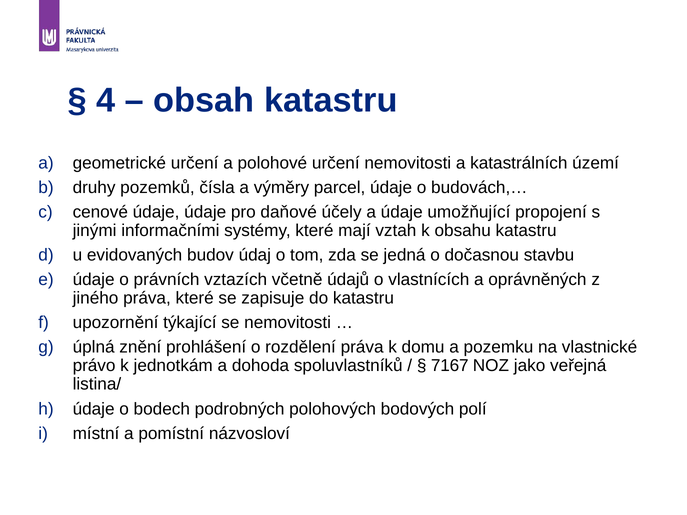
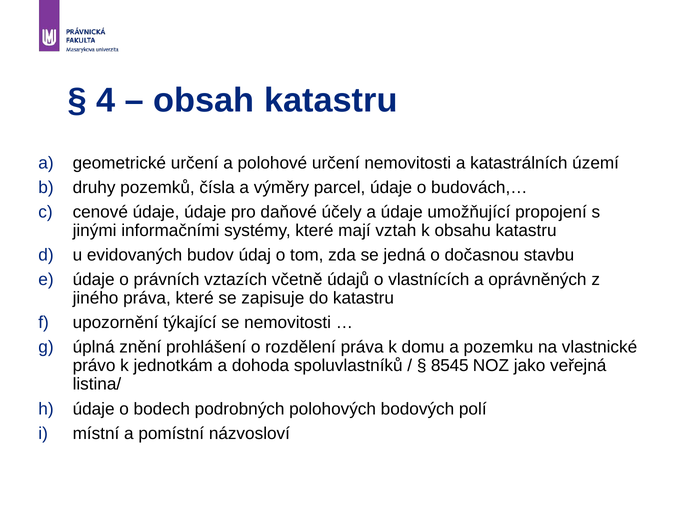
7167: 7167 -> 8545 (450, 366)
